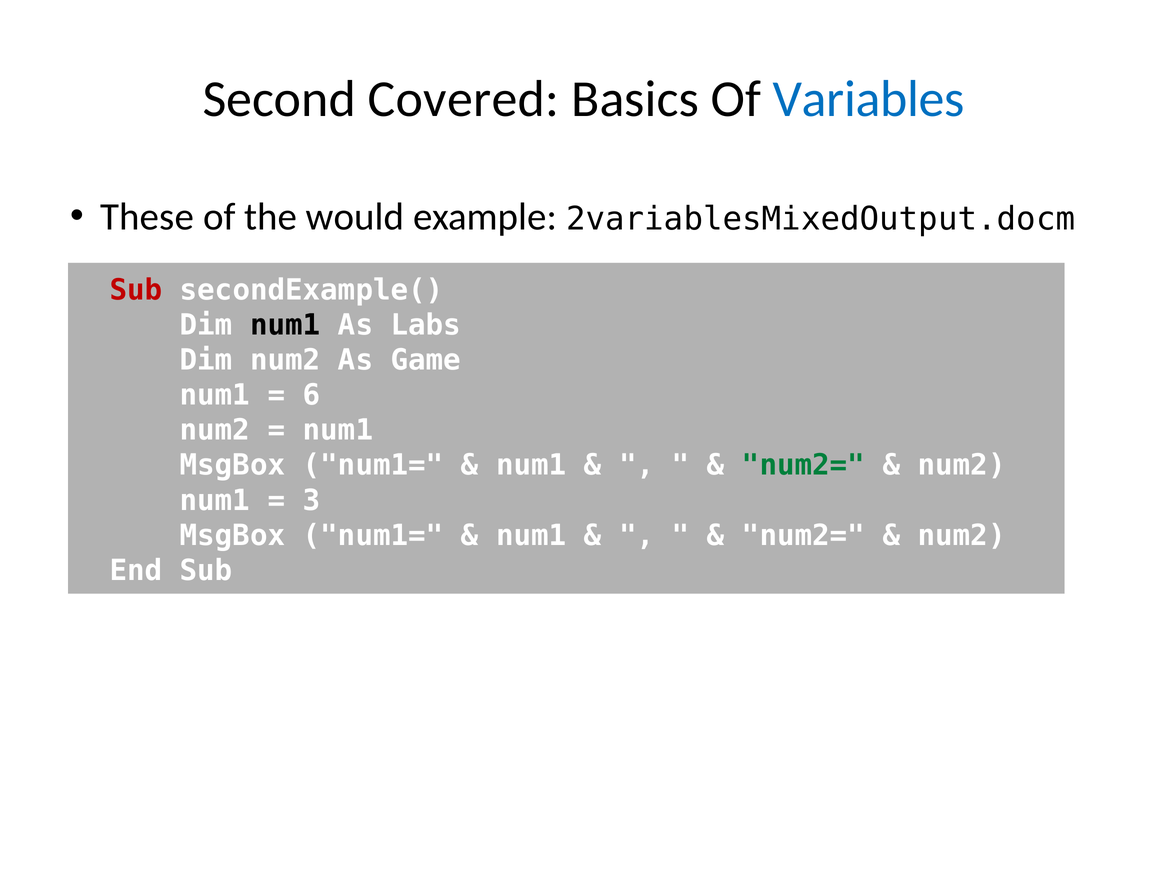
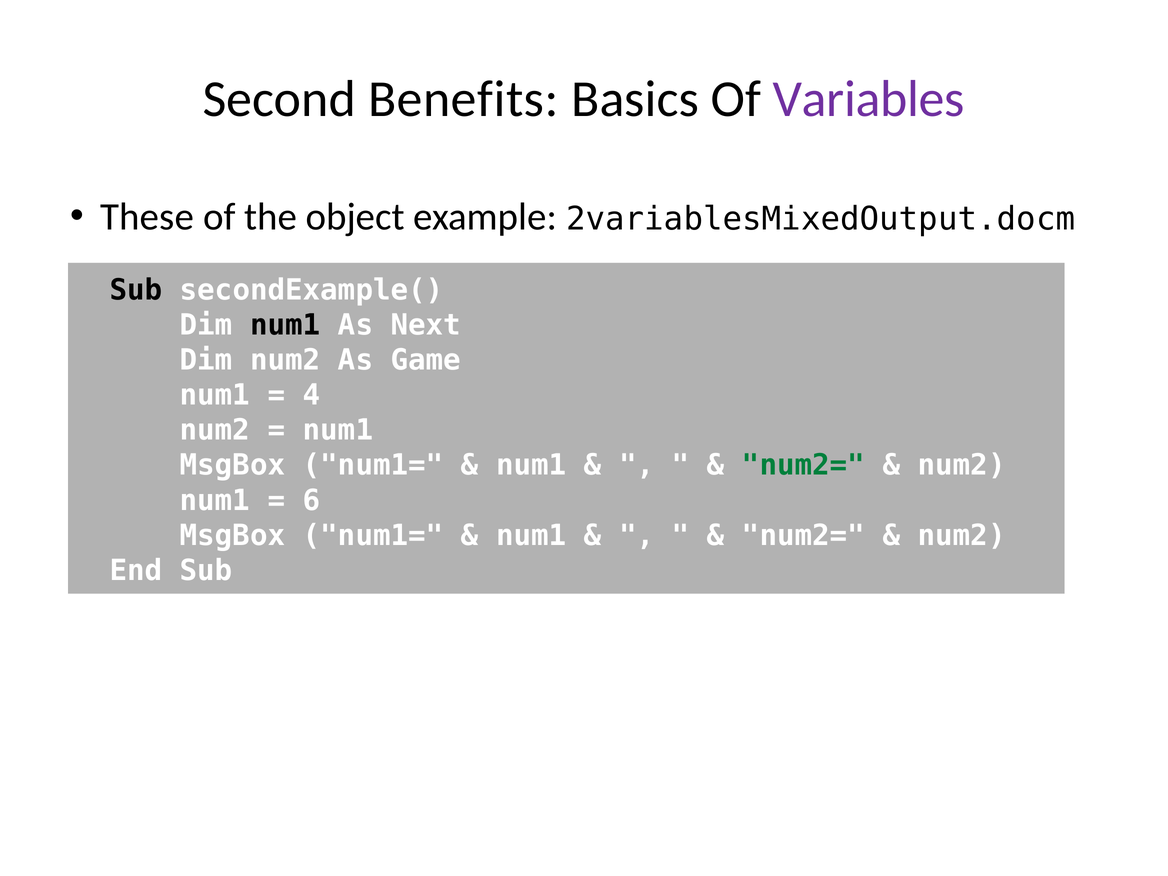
Covered: Covered -> Benefits (463, 99)
Variables colour: blue -> purple (869, 99)
would: would -> object (355, 217)
Sub colour: red -> black (136, 290)
Labs: Labs -> Next (426, 325)
6: 6 -> 4 (312, 395)
3: 3 -> 6 (312, 500)
